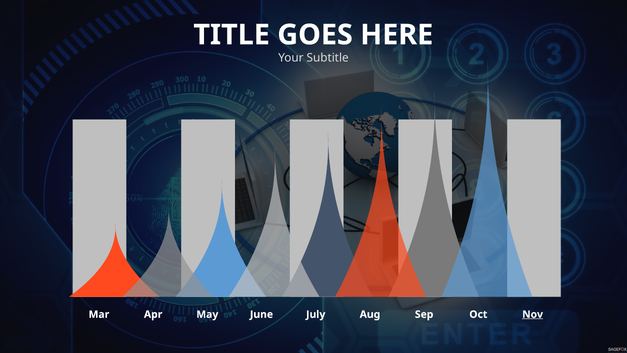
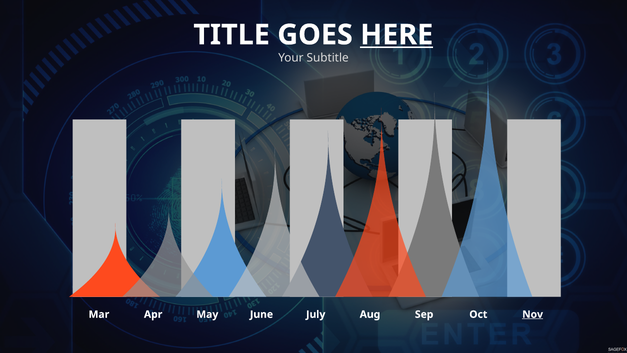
HERE underline: none -> present (397, 35)
